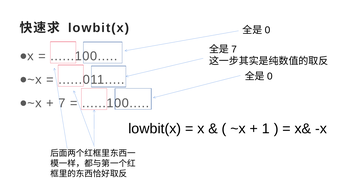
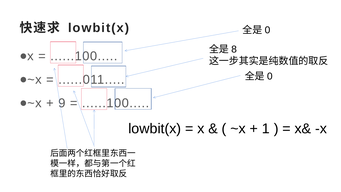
7: 7 -> 8 (234, 49)
7: 7 -> 9 (62, 103)
